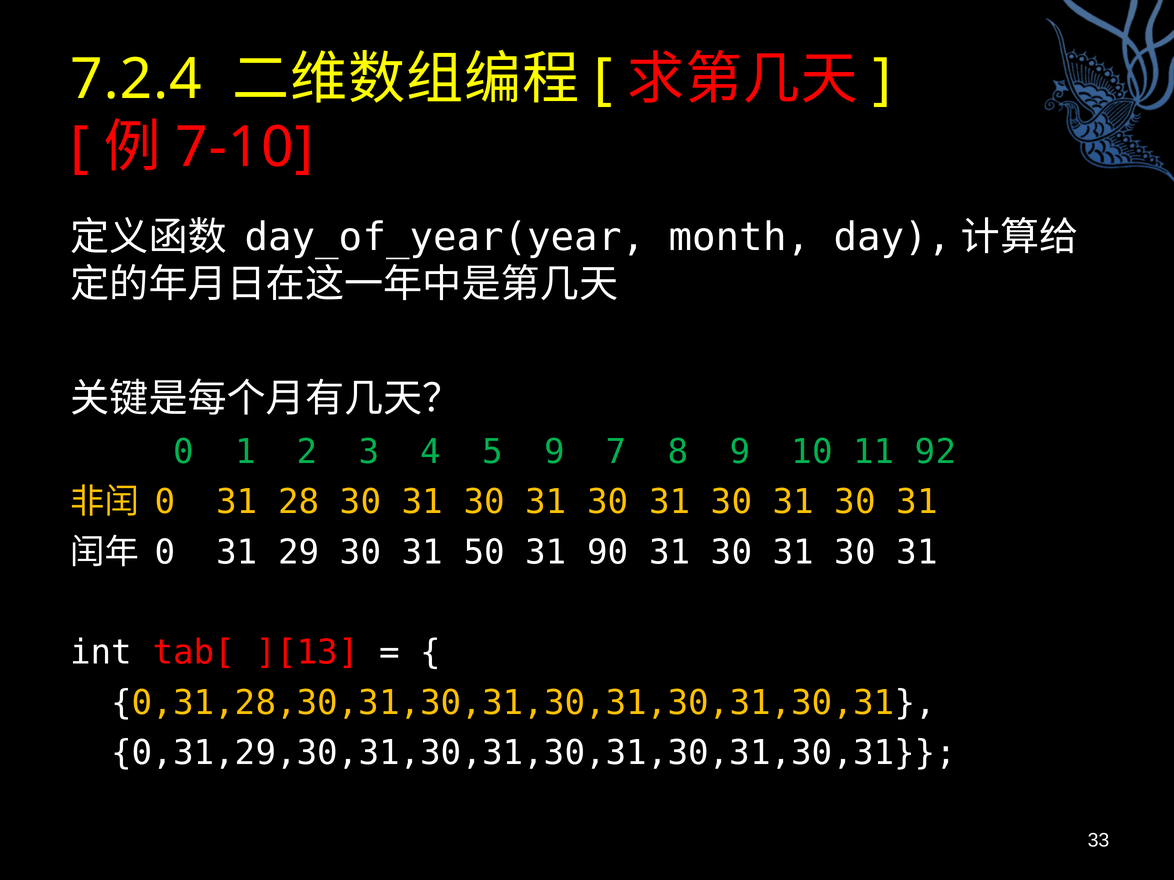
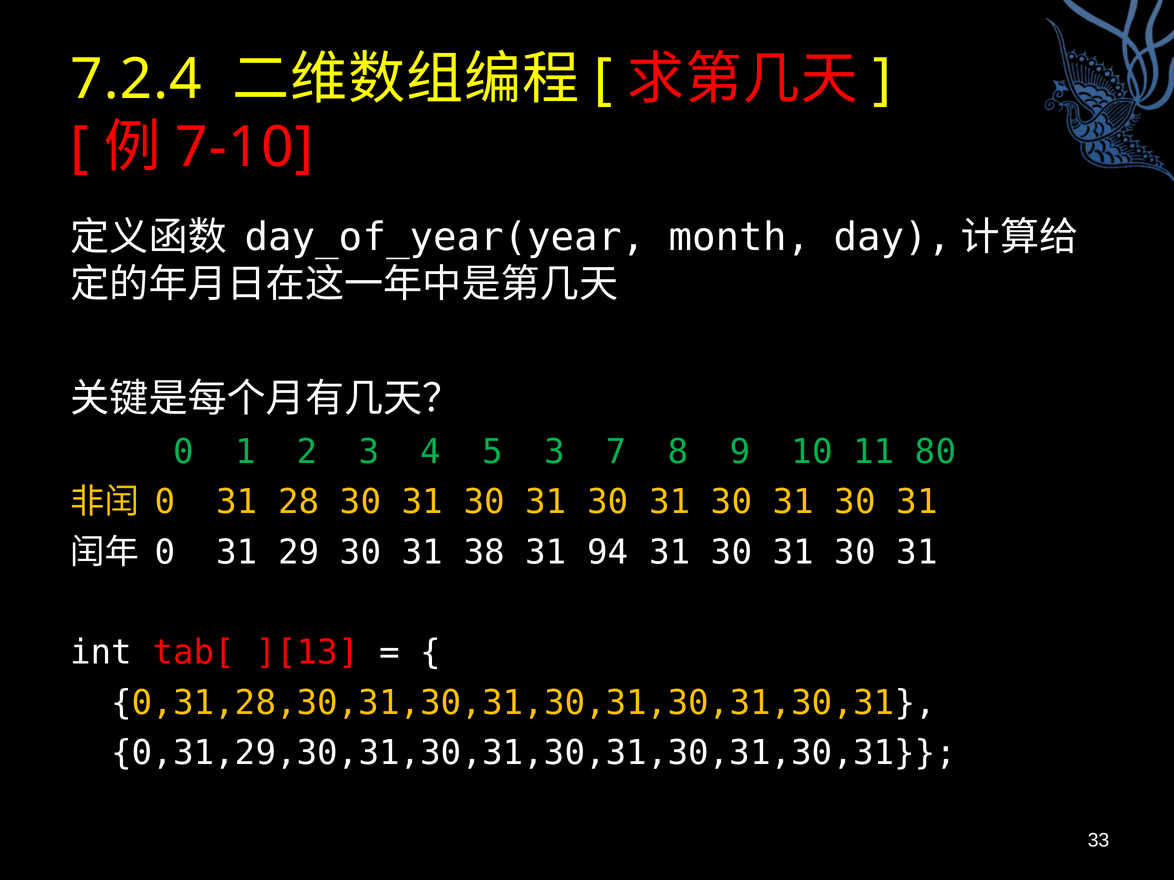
5 9: 9 -> 3 (554, 452)
92: 92 -> 80 (936, 452)
50: 50 -> 38 (484, 553)
90: 90 -> 94 (608, 553)
